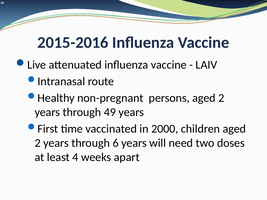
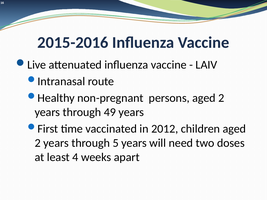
2000: 2000 -> 2012 (165, 129)
6: 6 -> 5 (116, 143)
